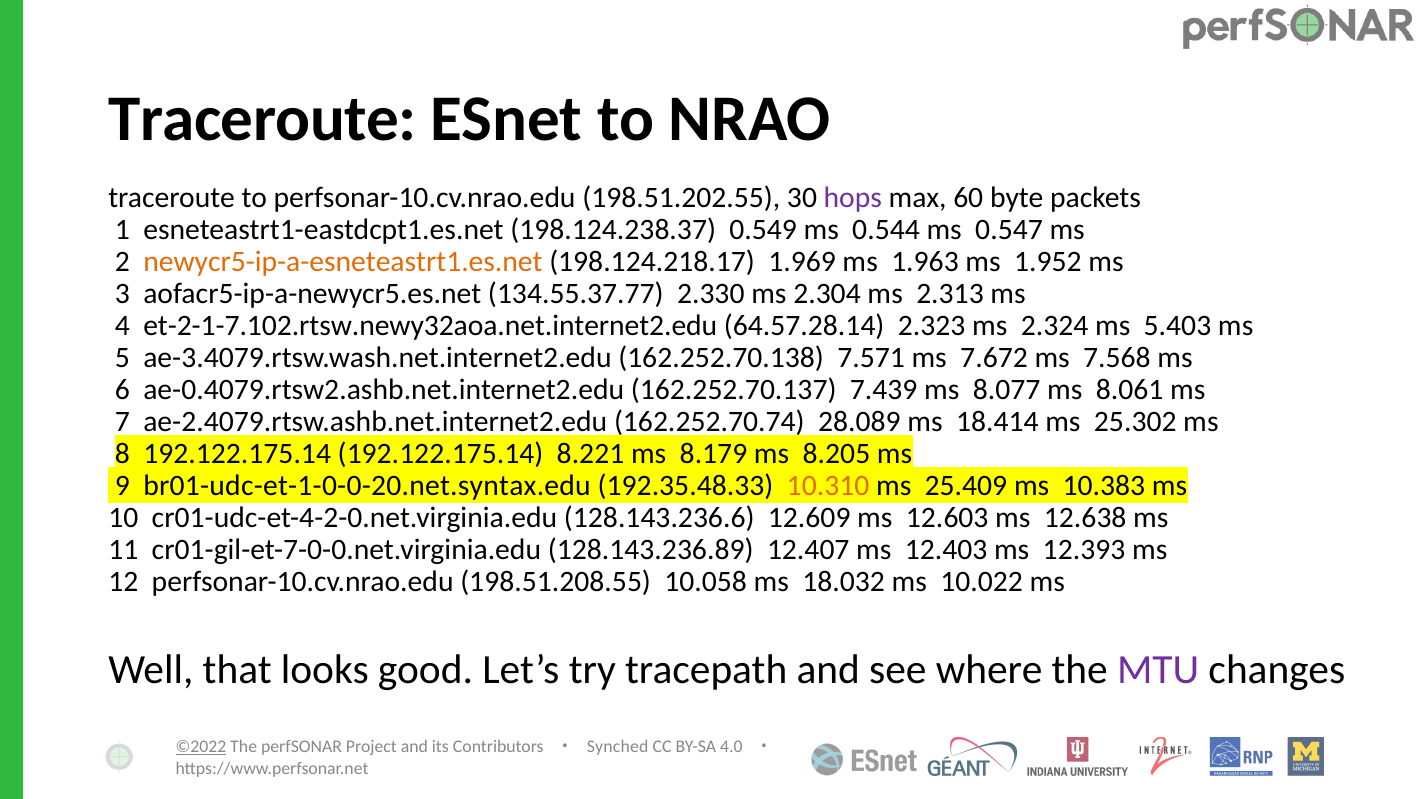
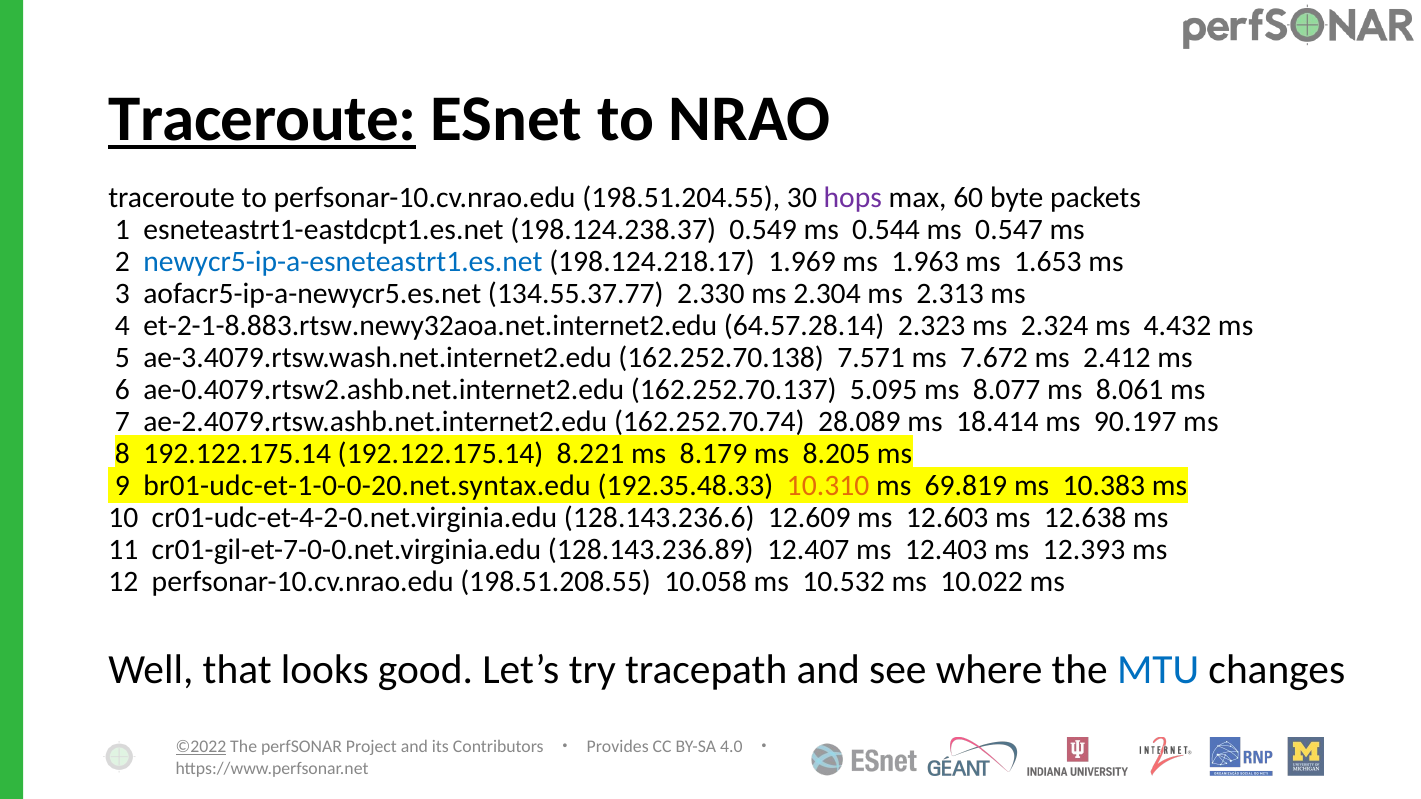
Traceroute underline: none -> present (262, 119)
198.51.202.55: 198.51.202.55 -> 198.51.204.55 (681, 198)
newycr5-ip-a-esneteastrt1.es.net colour: orange -> blue (343, 262)
1.952: 1.952 -> 1.653 (1048, 262)
et-2-1-7.102.rtsw.newy32aoa.net.internet2.edu: et-2-1-7.102.rtsw.newy32aoa.net.internet2.edu -> et-2-1-8.883.rtsw.newy32aoa.net.internet2.edu (430, 326)
5.403: 5.403 -> 4.432 (1177, 326)
7.568: 7.568 -> 2.412 (1117, 358)
7.439: 7.439 -> 5.095 (884, 390)
25.302: 25.302 -> 90.197 (1135, 422)
25.409: 25.409 -> 69.819 (966, 486)
18.032: 18.032 -> 10.532 (844, 581)
MTU colour: purple -> blue (1158, 670)
Synched: Synched -> Provides (618, 747)
